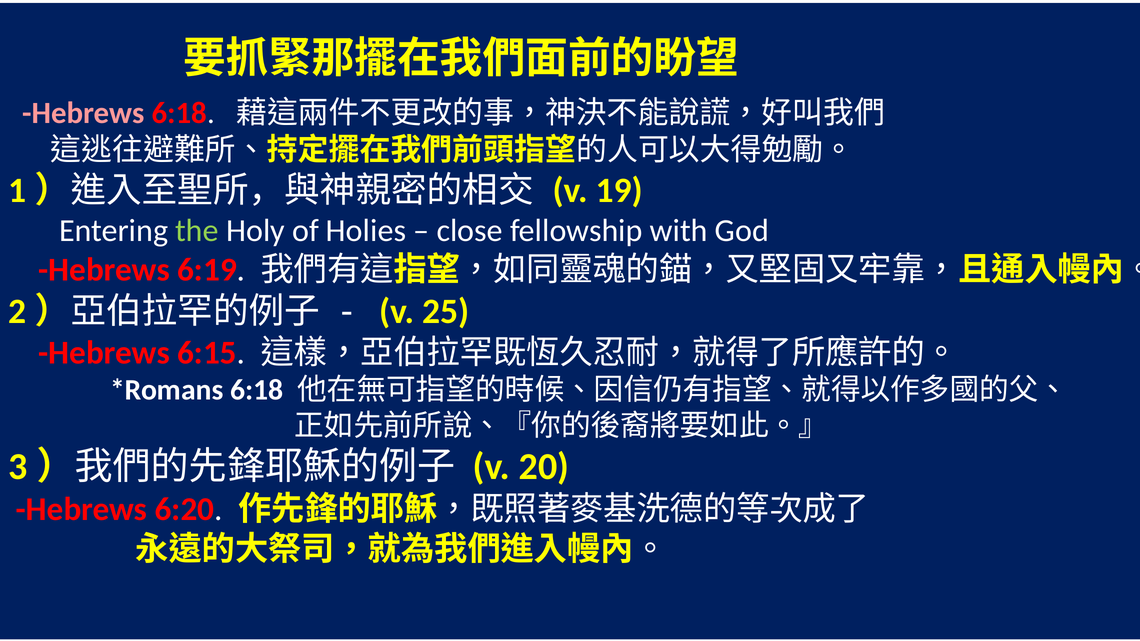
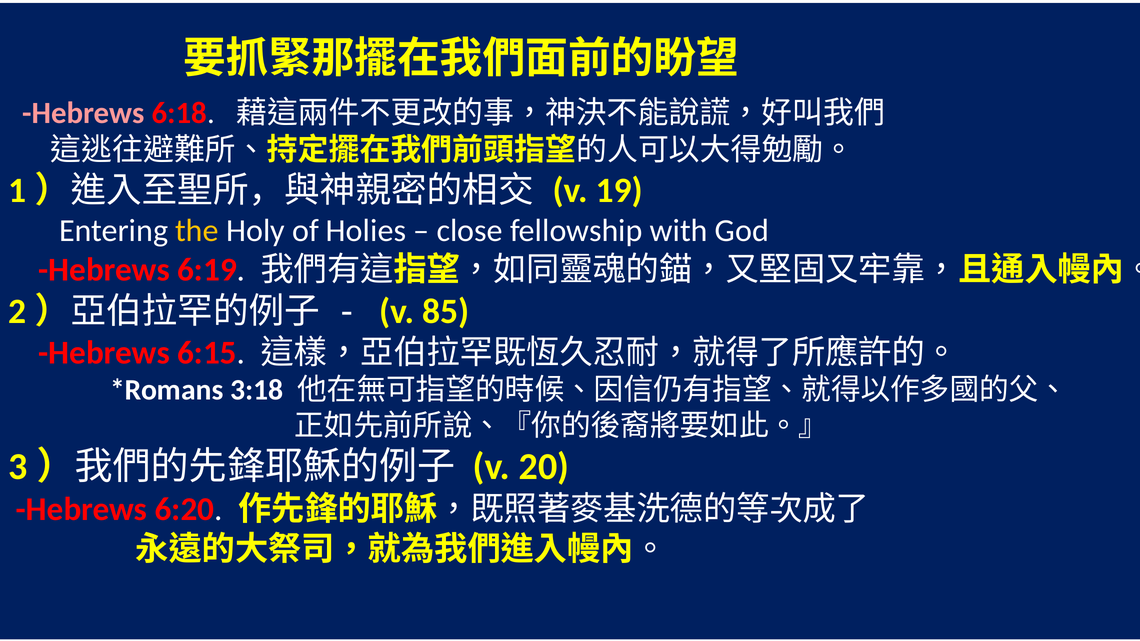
the colour: light green -> yellow (197, 231)
25: 25 -> 85 (446, 312)
6:18: 6:18 -> 3:18 (257, 390)
